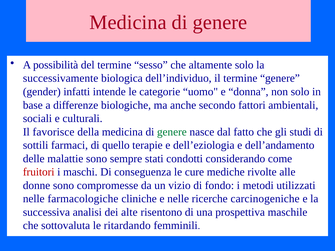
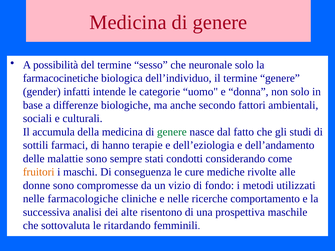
altamente: altamente -> neuronale (210, 65)
successivamente: successivamente -> farmacocinetiche (61, 78)
favorisce: favorisce -> accumula (54, 132)
quello: quello -> hanno (116, 145)
fruitori colour: red -> orange (39, 172)
carcinogeniche: carcinogeniche -> comportamento (265, 199)
